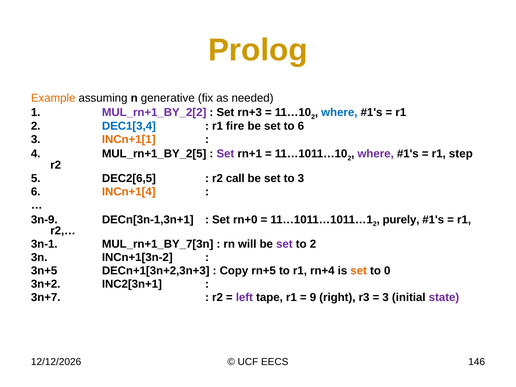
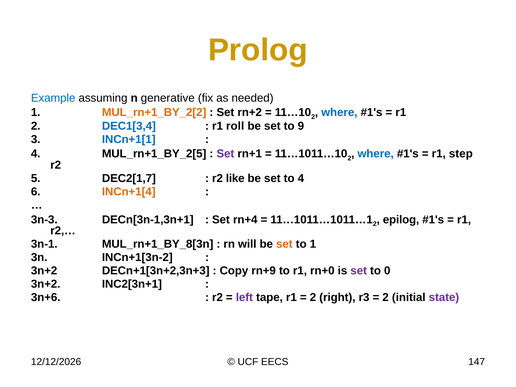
Example colour: orange -> blue (53, 98)
MUL_rn+1_BY_2[2 colour: purple -> orange (154, 112)
rn+3: rn+3 -> rn+2 (250, 112)
fire: fire -> roll (235, 126)
to 6: 6 -> 9 (301, 126)
INCn+1[1 colour: orange -> blue (129, 139)
where colour: purple -> blue (376, 154)
DEC2[6,5: DEC2[6,5 -> DEC2[1,7 (129, 178)
call: call -> like (235, 178)
to 3: 3 -> 4 (301, 178)
3n-9: 3n-9 -> 3n-3 (44, 220)
rn+0: rn+0 -> rn+4 (245, 220)
purely: purely -> epilog (401, 220)
MUL_rn+1_BY_7[3n: MUL_rn+1_BY_7[3n -> MUL_rn+1_BY_8[3n (158, 244)
set colour: purple -> orange (284, 244)
to 2: 2 -> 1 (313, 244)
3n+5: 3n+5 -> 3n+2 (44, 271)
rn+5: rn+5 -> rn+9 (264, 271)
rn+4: rn+4 -> rn+0 (322, 271)
set colour: orange -> purple (359, 271)
3n+7: 3n+7 -> 3n+6 (46, 297)
9: 9 -> 2 (313, 297)
3: 3 -> 2 (386, 297)
146: 146 -> 147 (477, 362)
